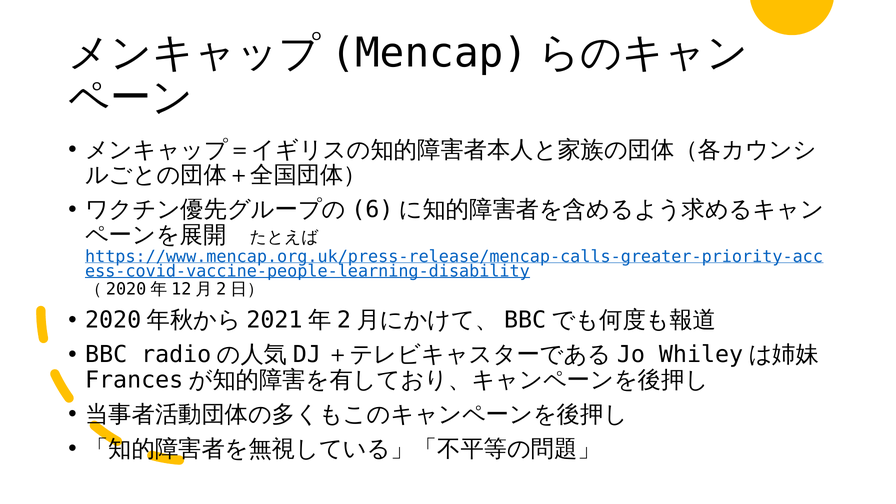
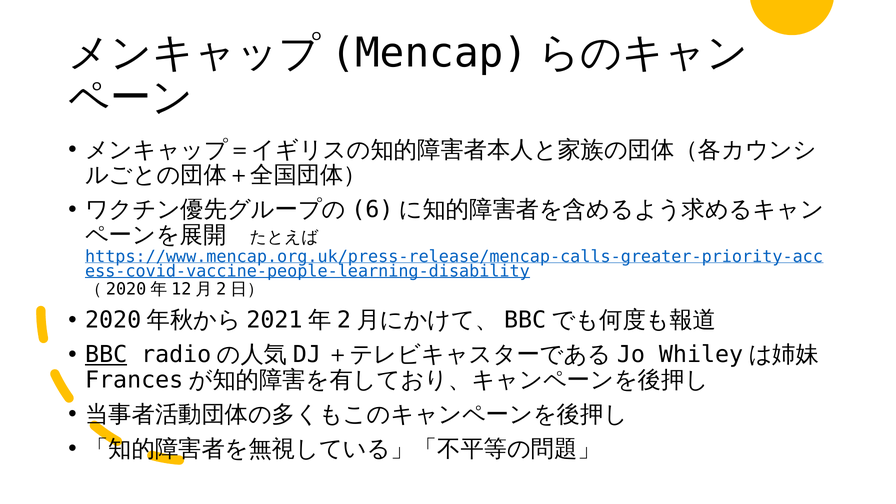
BBC underline: none -> present (106, 355)
